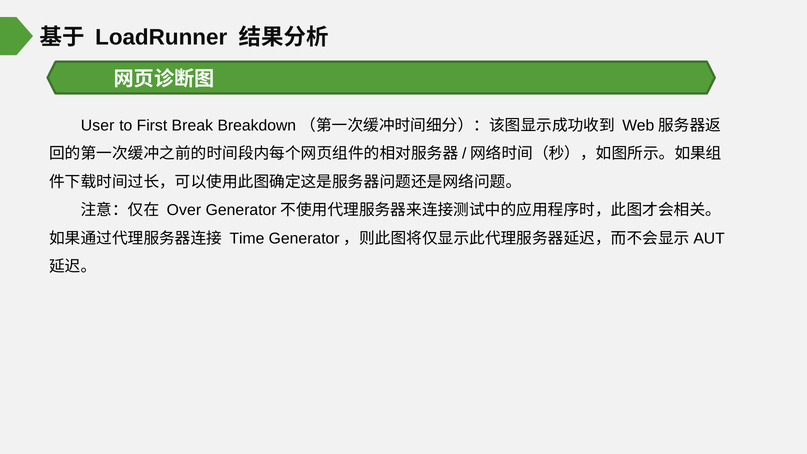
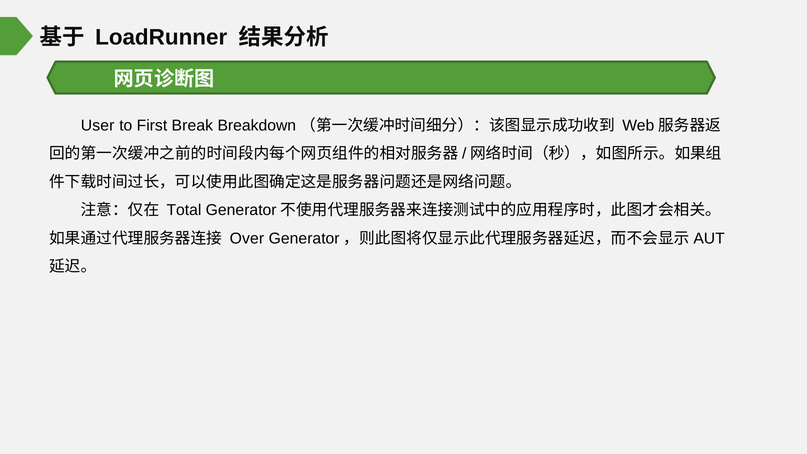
Over: Over -> Total (184, 210)
Time: Time -> Over (247, 239)
